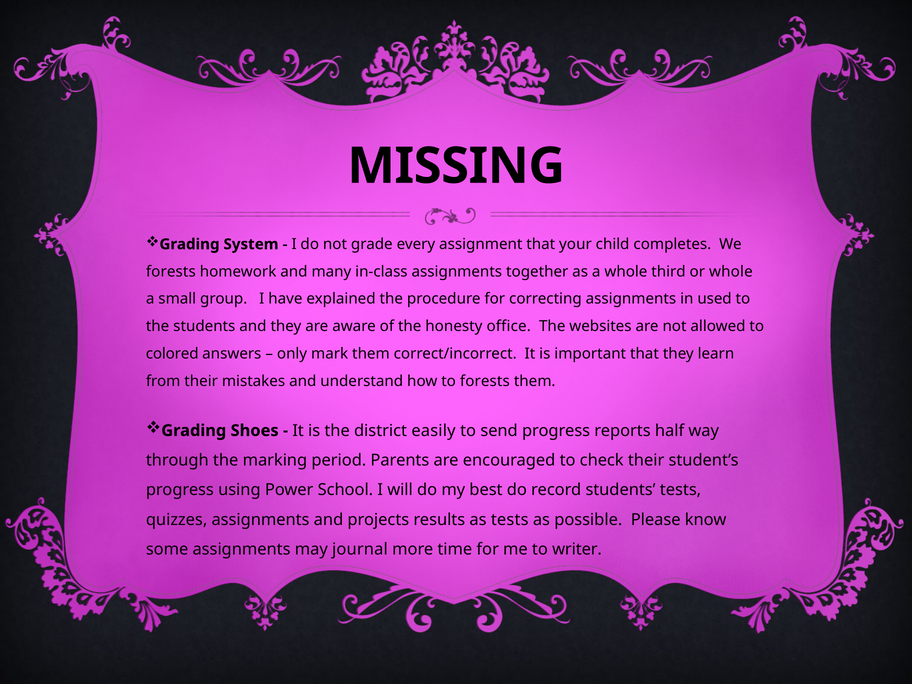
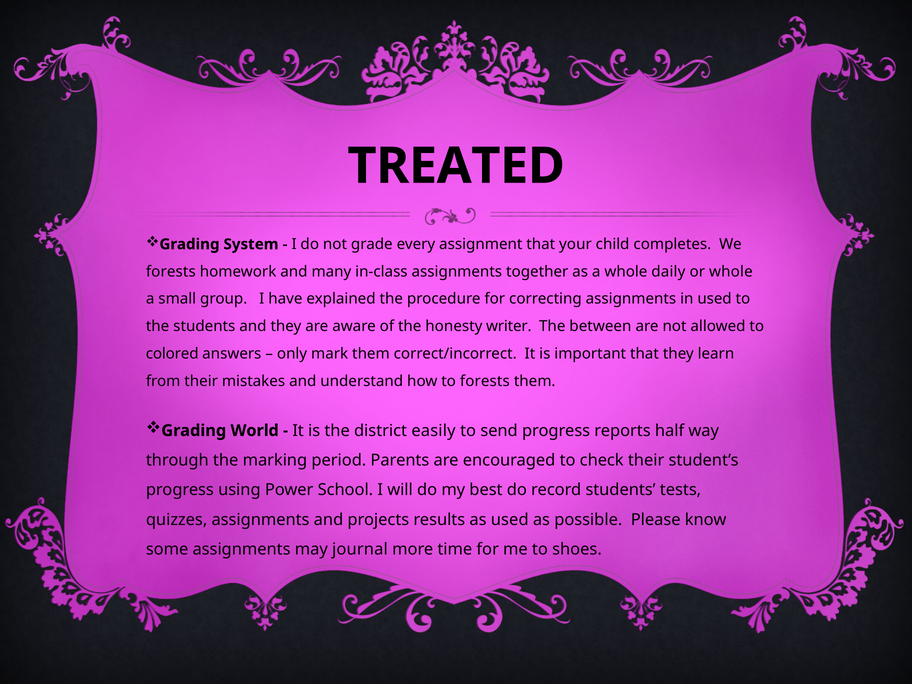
MISSING: MISSING -> TREATED (456, 166)
third: third -> daily (668, 272)
office: office -> writer (509, 326)
websites: websites -> between (600, 326)
Shoes: Shoes -> World (255, 431)
as tests: tests -> used (510, 520)
writer: writer -> shoes (577, 549)
